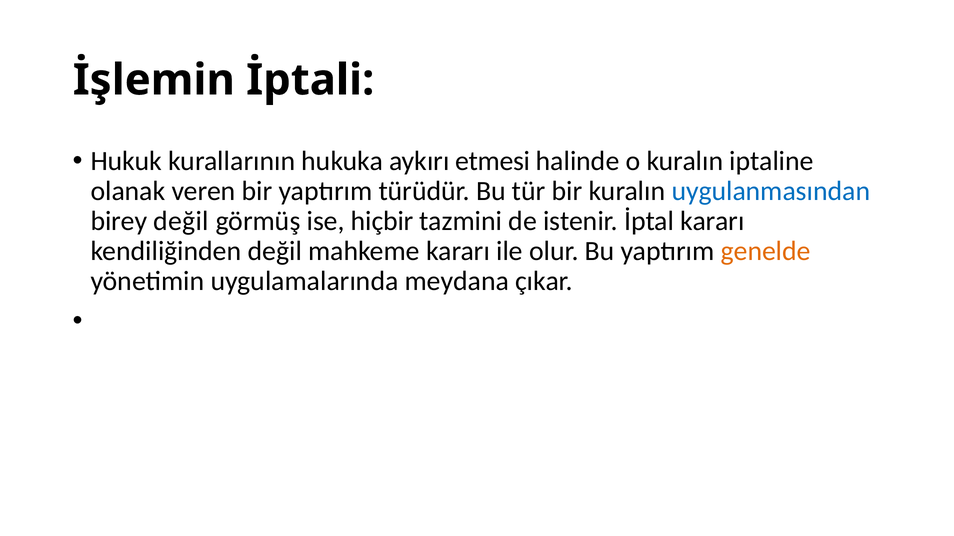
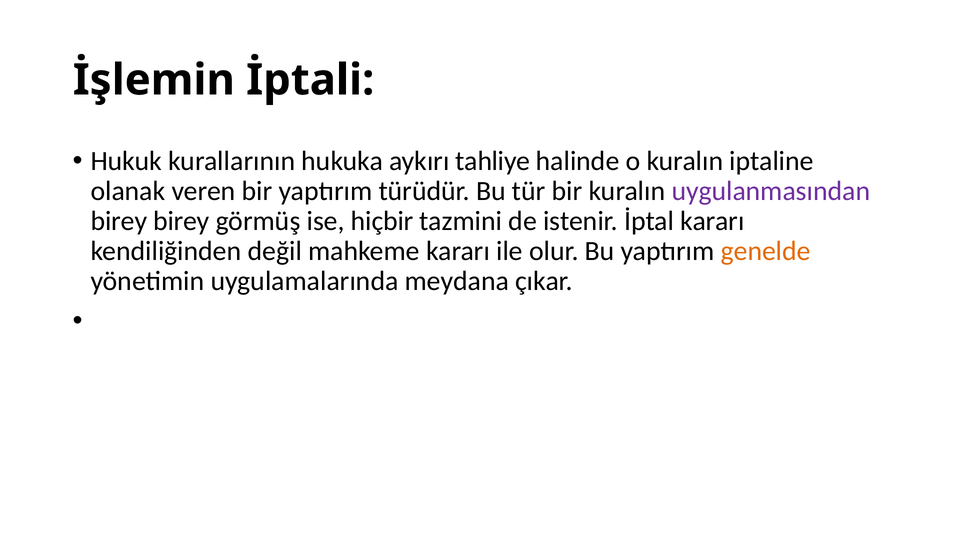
etmesi: etmesi -> tahliye (493, 161)
uygulanmasından colour: blue -> purple (771, 191)
birey değil: değil -> birey (181, 221)
